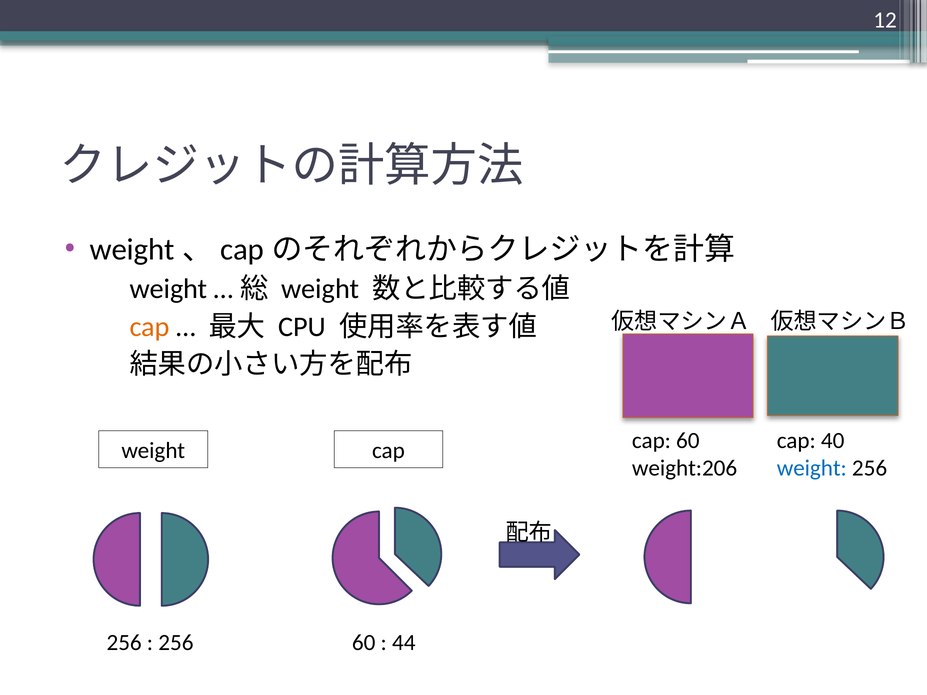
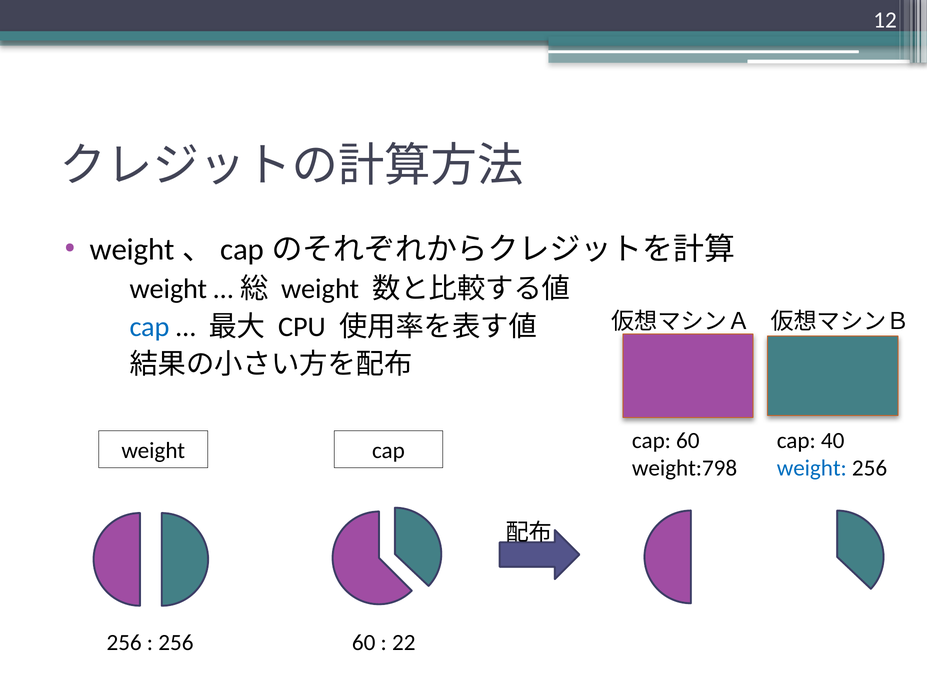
cap colour: orange -> blue (150, 327)
weight:206: weight:206 -> weight:798 (685, 468)
44: 44 -> 22 (404, 643)
